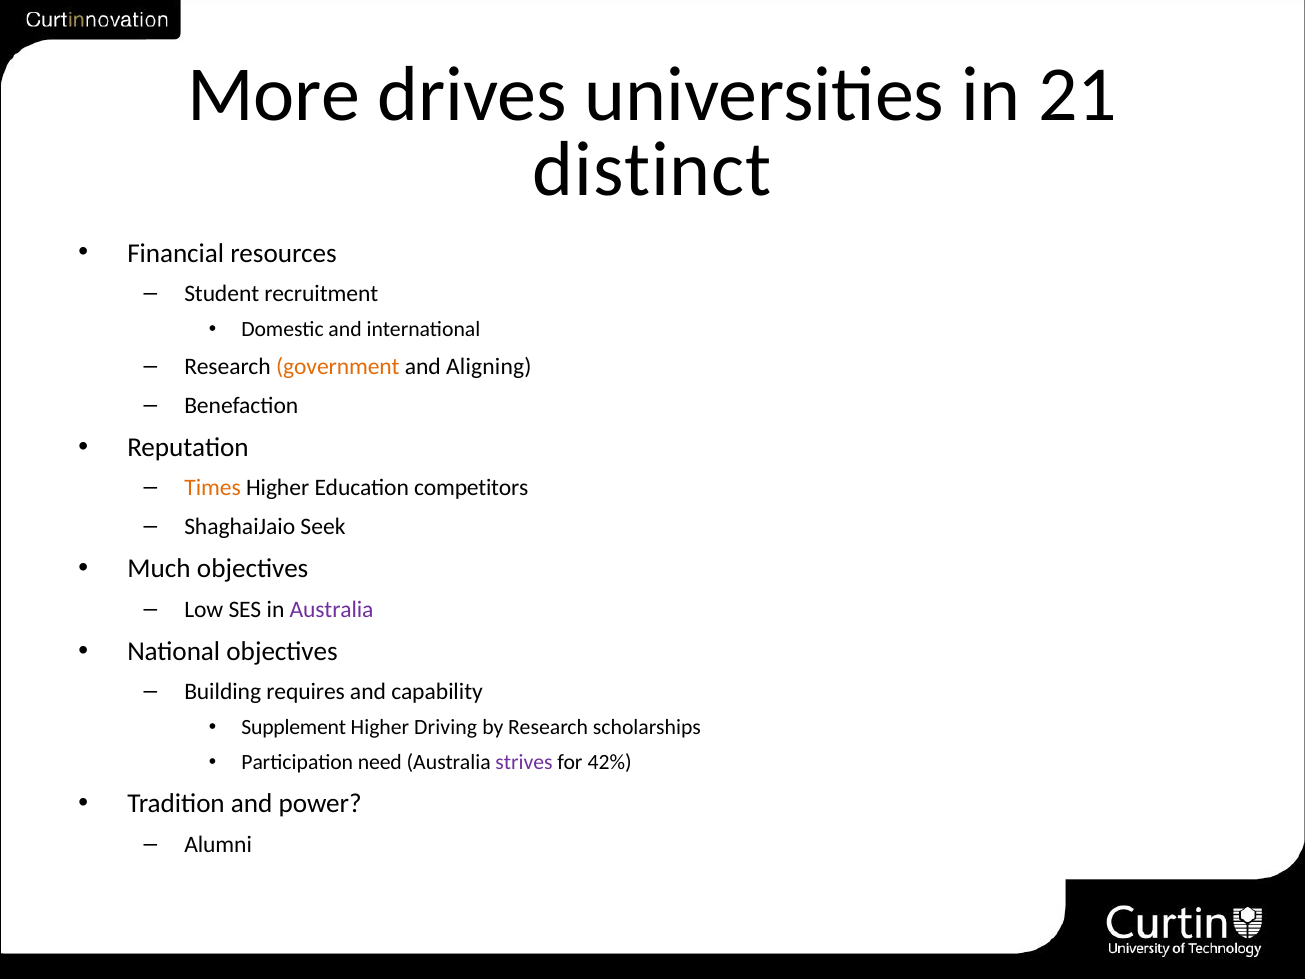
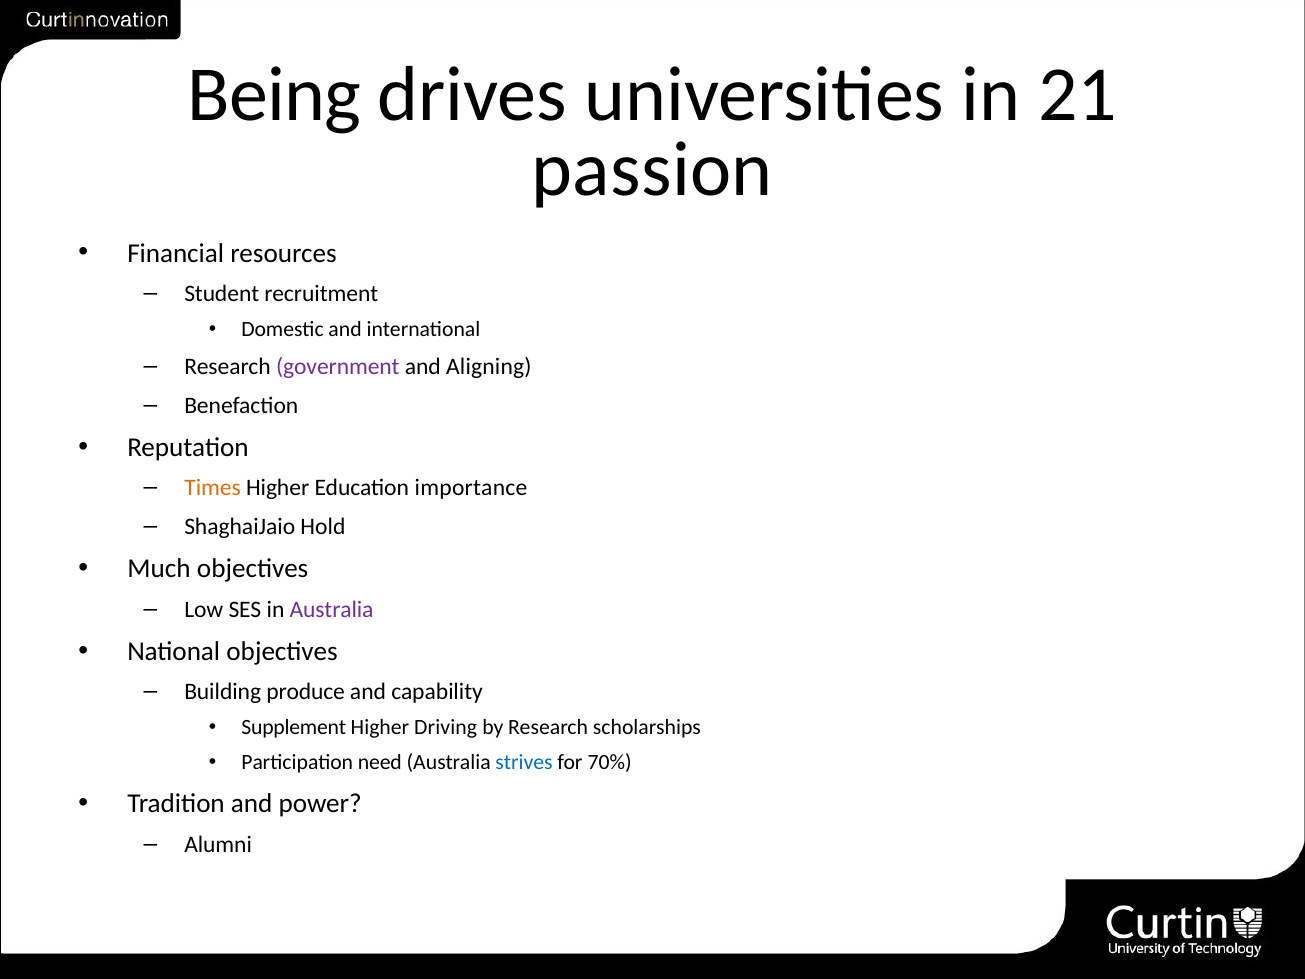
More: More -> Being (274, 95)
distinct: distinct -> passion (652, 170)
government colour: orange -> purple (338, 367)
competitors: competitors -> importance (471, 488)
Seek: Seek -> Hold (323, 526)
requires: requires -> produce (306, 692)
strives colour: purple -> blue (524, 762)
42%: 42% -> 70% (610, 762)
